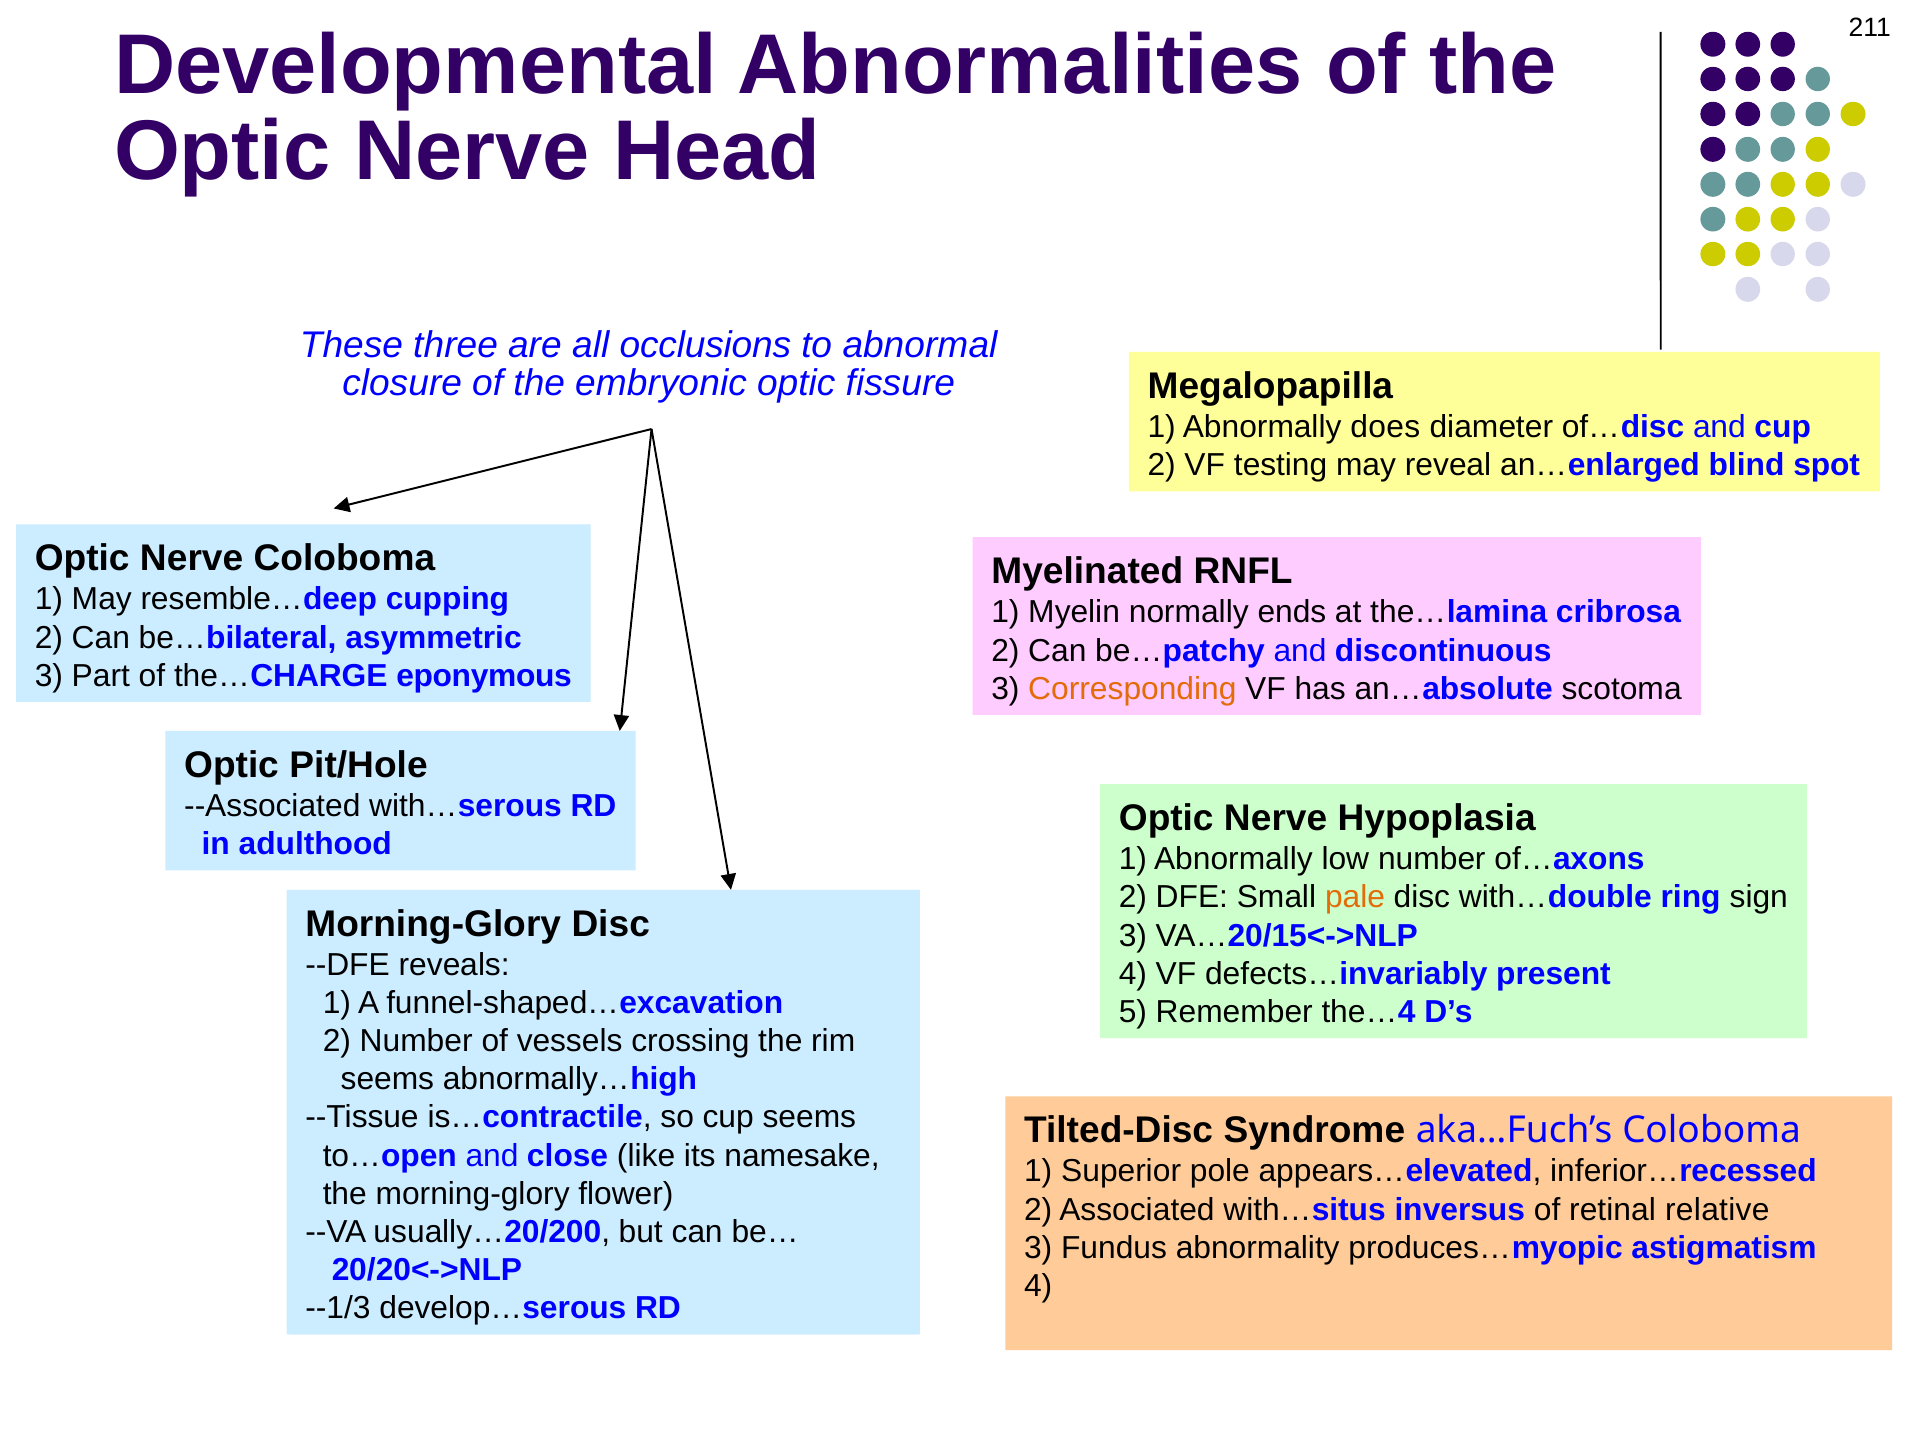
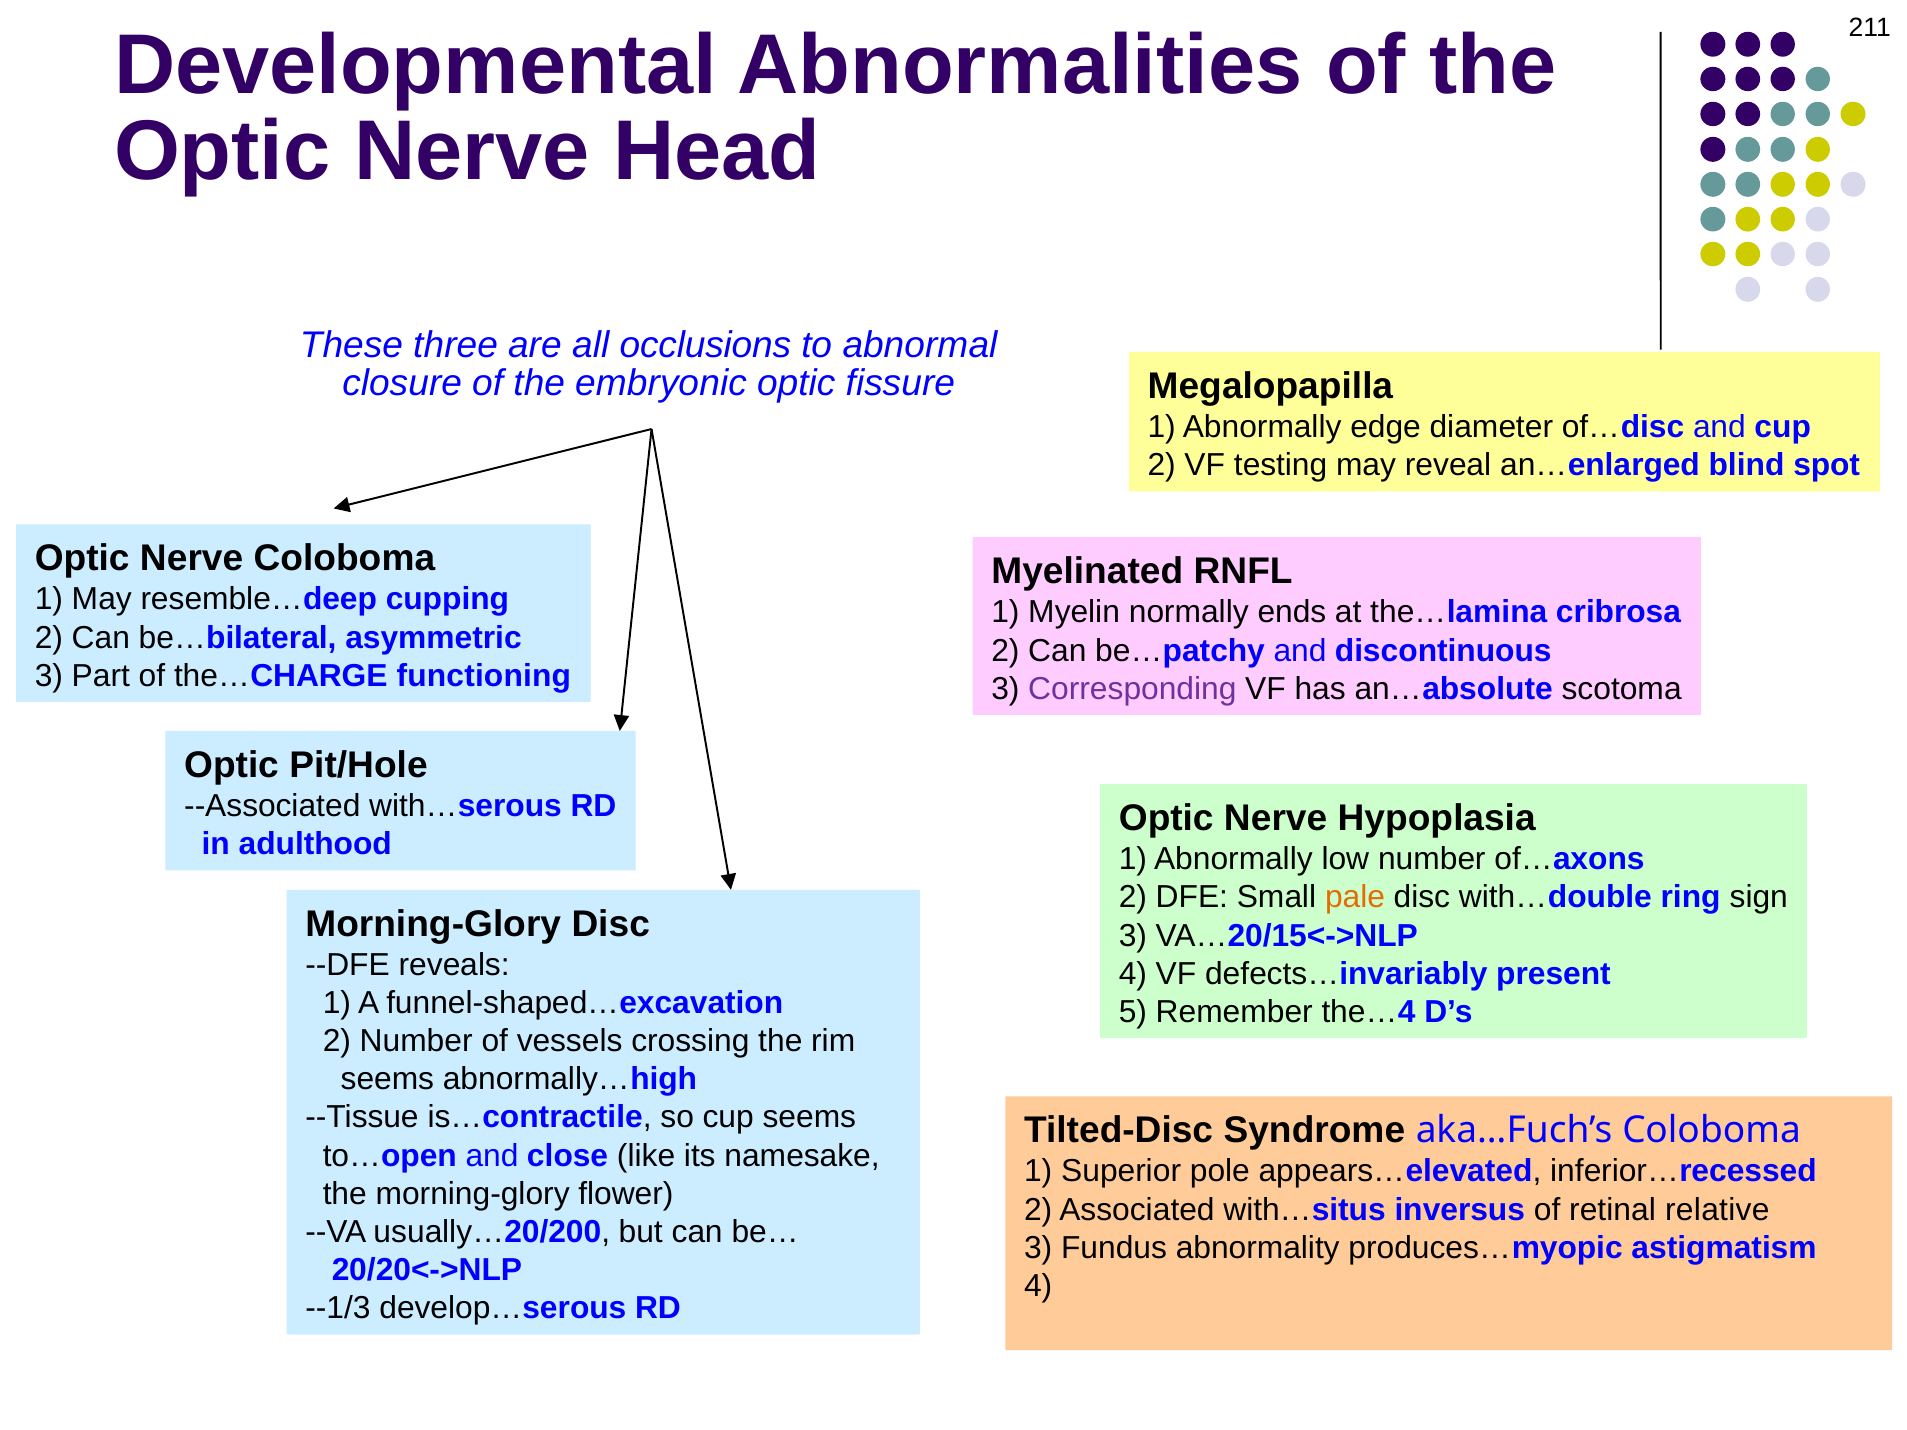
does: does -> edge (1386, 427)
eponymous: eponymous -> functioning (484, 676)
Corresponding colour: orange -> purple (1132, 689)
